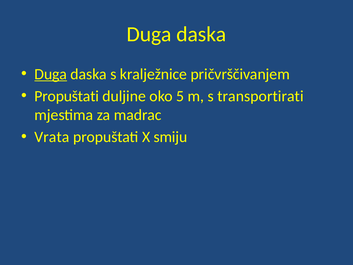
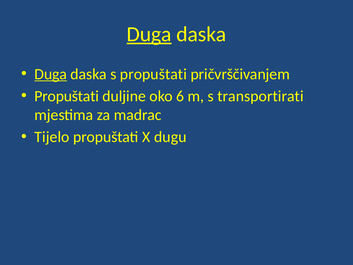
Duga underline: none -> present (149, 34)
s kralježnice: kralježnice -> propuštati (153, 74)
5: 5 -> 6 (180, 96)
Vrata: Vrata -> Tijelo (52, 137)
smiju: smiju -> dugu (170, 137)
